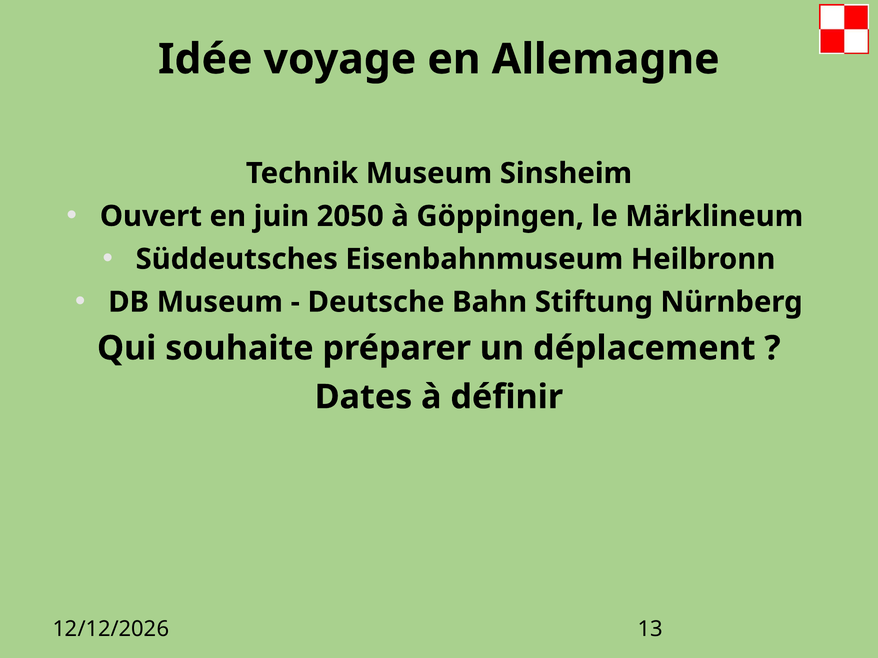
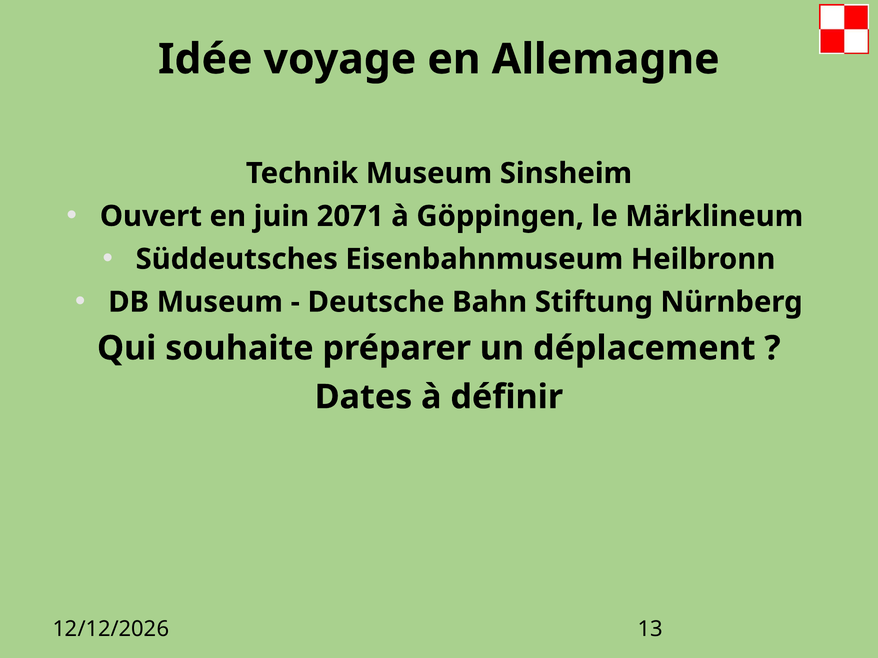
2050: 2050 -> 2071 (350, 216)
